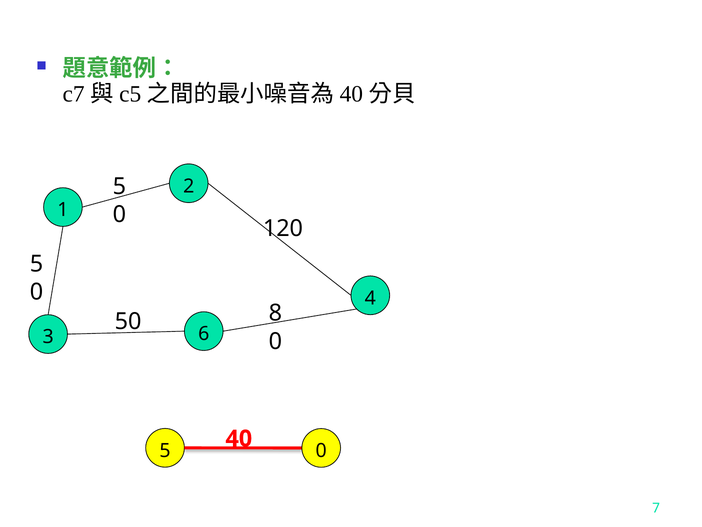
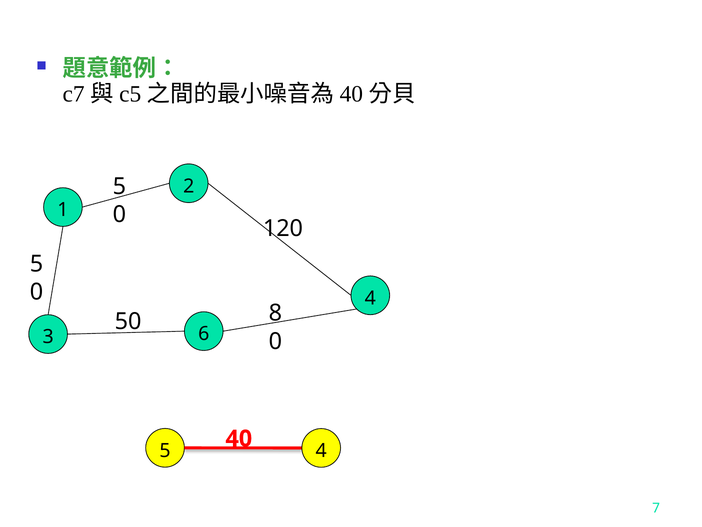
40 0: 0 -> 4 (321, 450)
